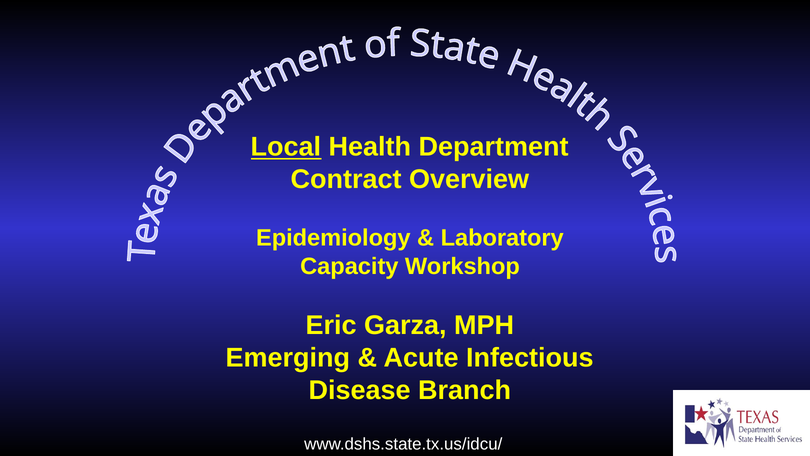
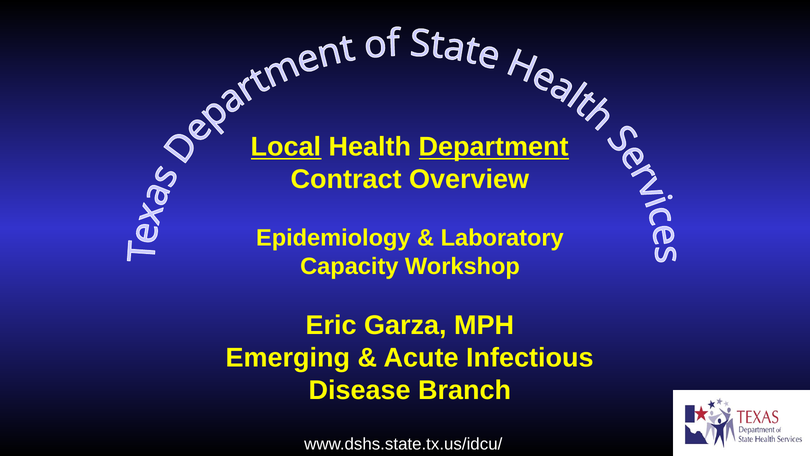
Department underline: none -> present (494, 147)
